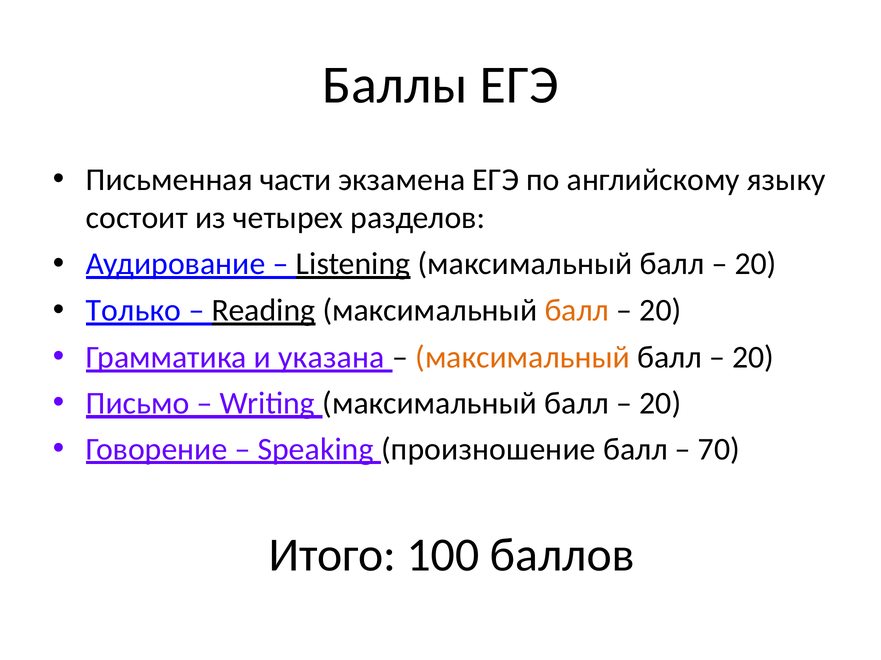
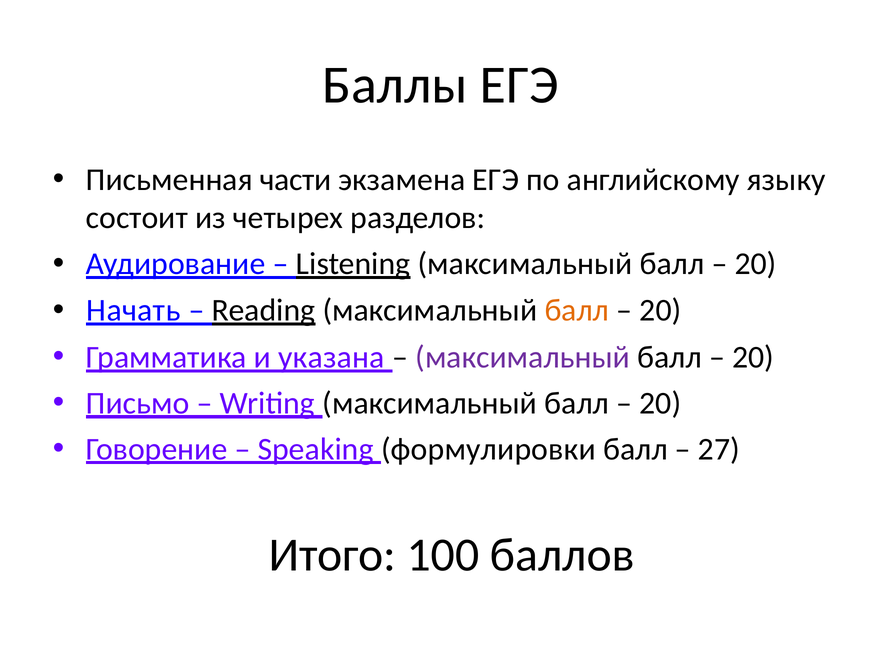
Только: Только -> Начать (133, 311)
максимальный colour: orange -> purple (523, 358)
произношение: произношение -> формулировки (488, 450)
70: 70 -> 27 (719, 450)
